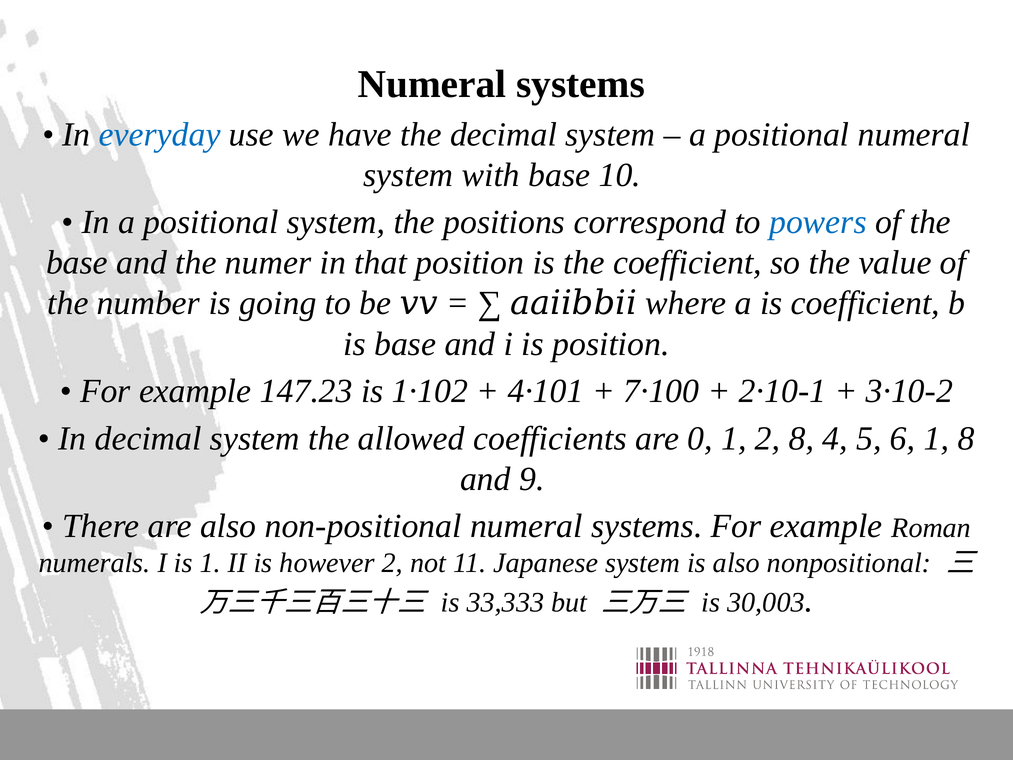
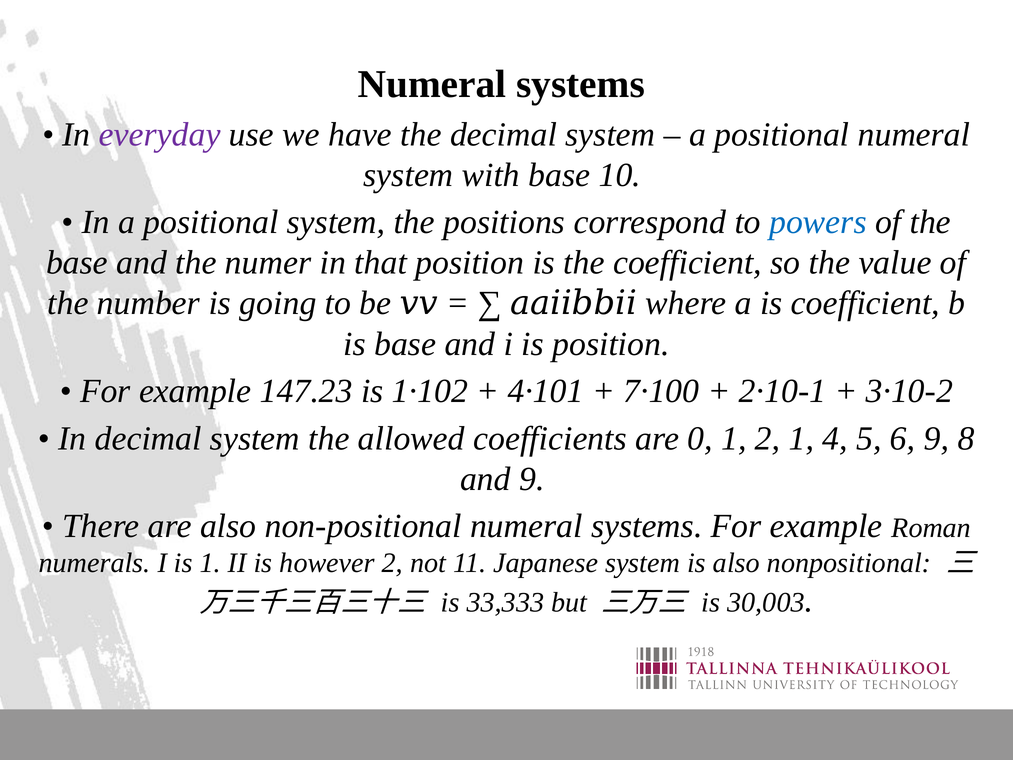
everyday colour: blue -> purple (160, 134)
2 8: 8 -> 1 (801, 438)
6 1: 1 -> 9 (936, 438)
